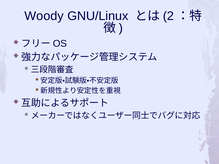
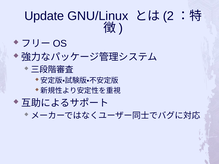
Woody: Woody -> Update (44, 16)
